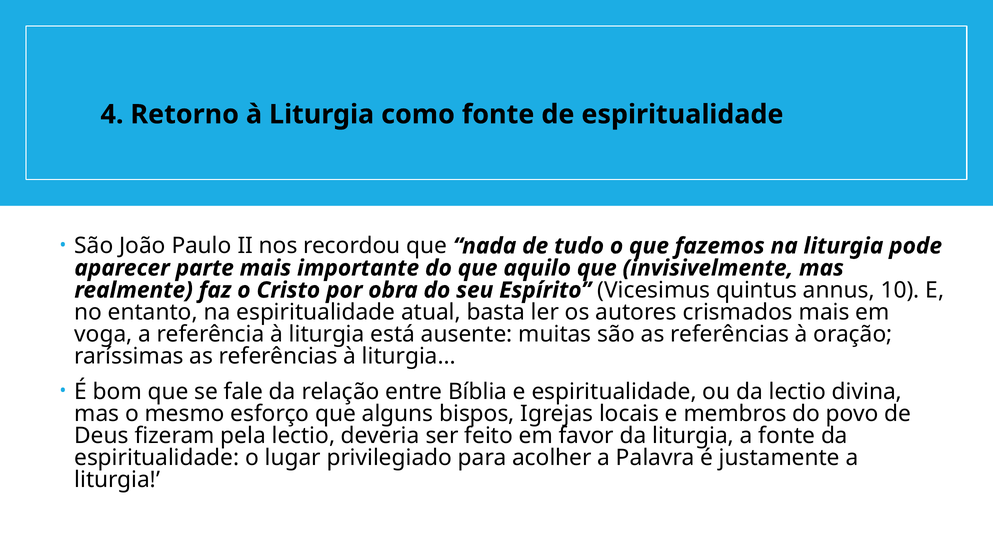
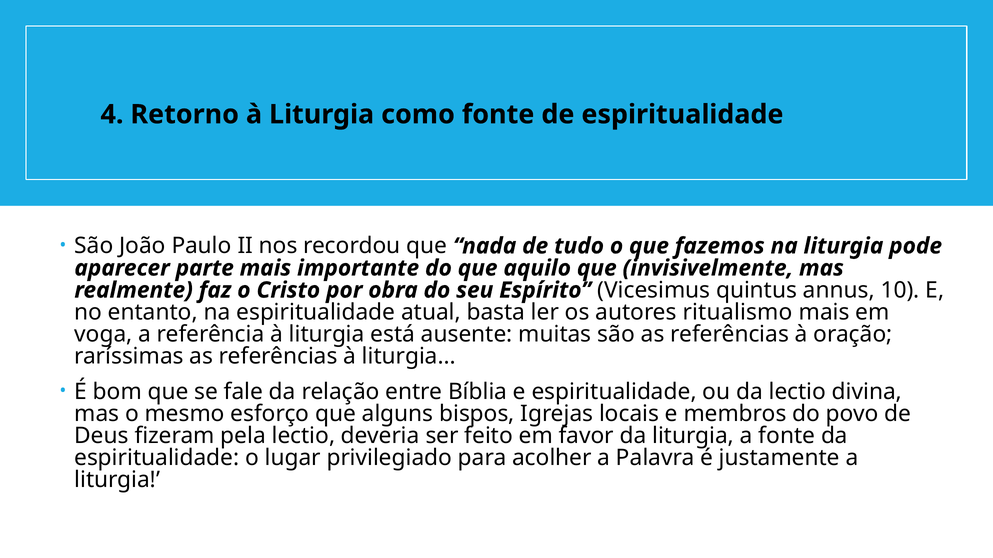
crismados: crismados -> ritualismo (738, 313)
